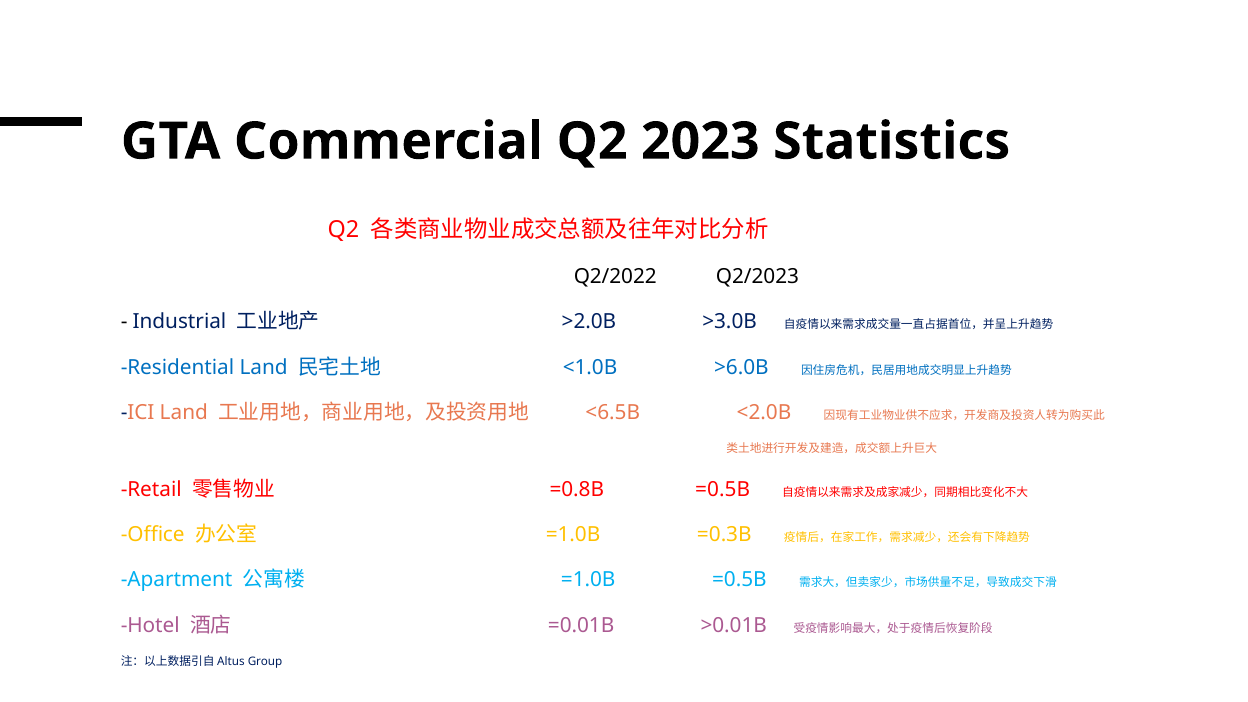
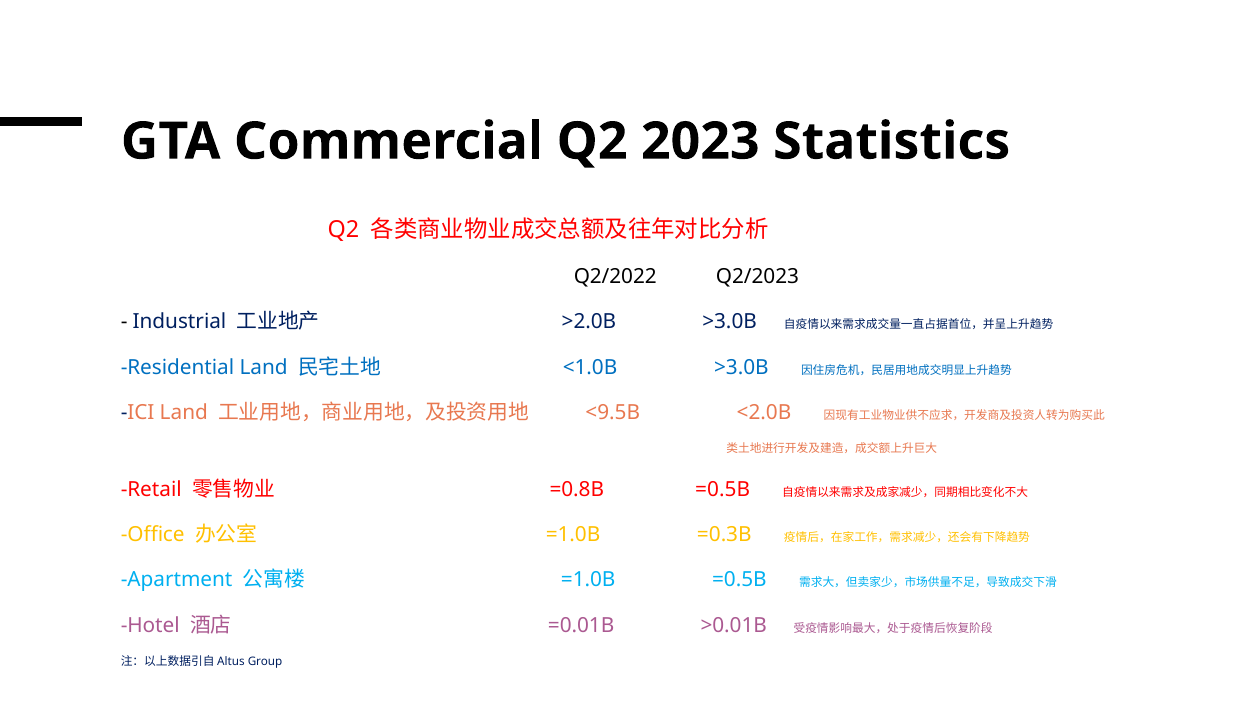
<1.0B >6.0B: >6.0B -> >3.0B (741, 367)
<6.5B: <6.5B -> <9.5B (613, 413)
